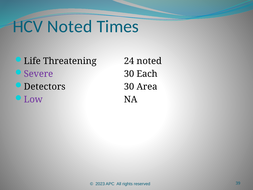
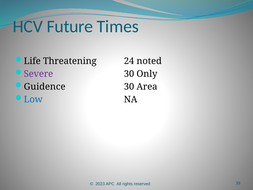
HCV Noted: Noted -> Future (70, 27)
Each: Each -> Only (147, 74)
Detectors: Detectors -> Guidence (45, 86)
Low colour: purple -> blue (33, 99)
